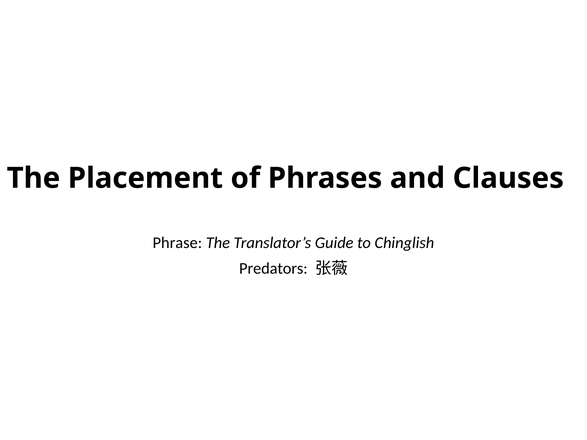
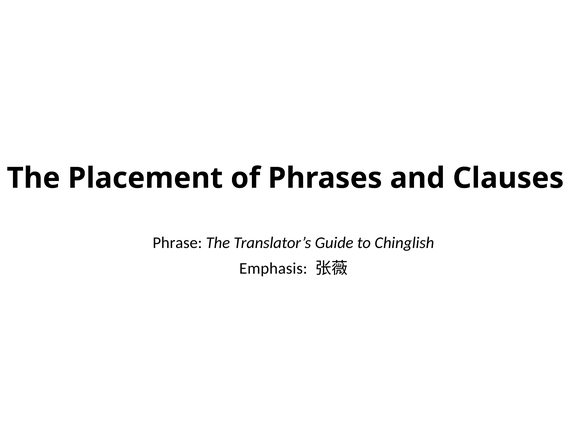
Predators: Predators -> Emphasis (273, 269)
